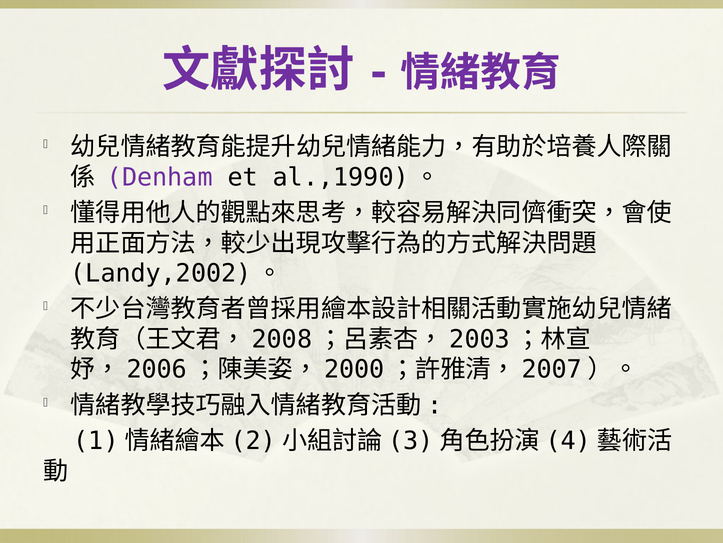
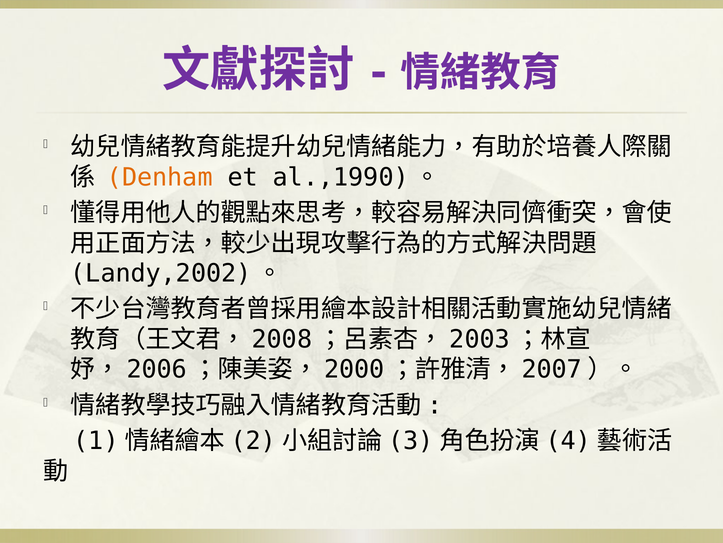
Denham colour: purple -> orange (160, 177)
